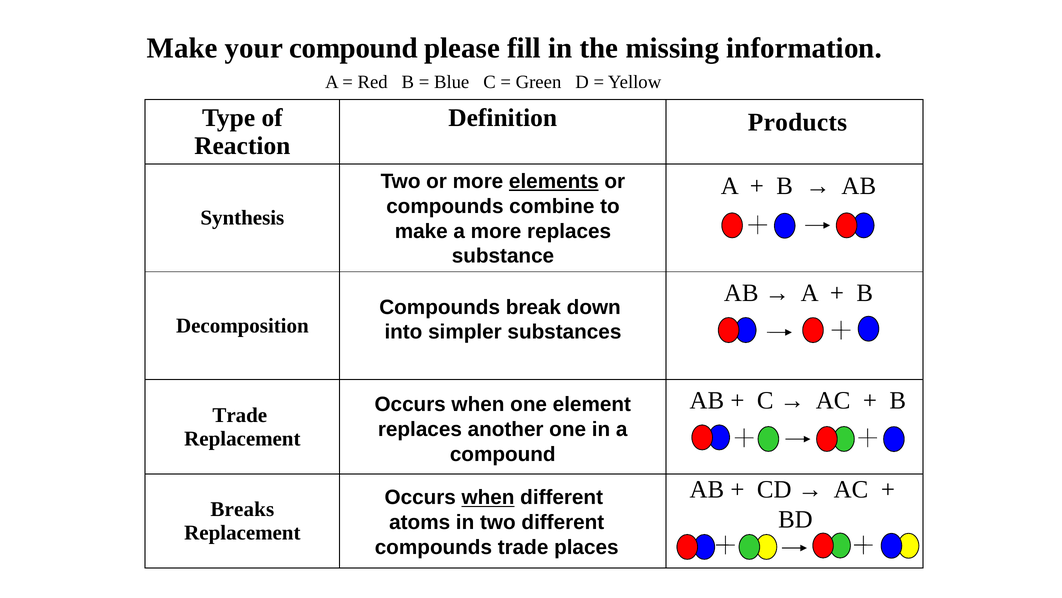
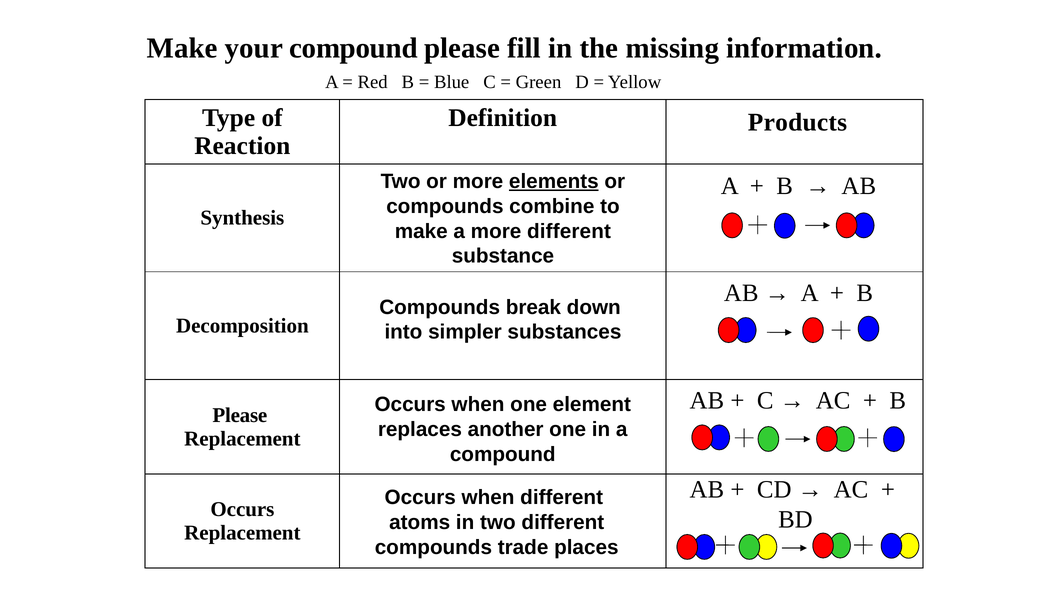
more replaces: replaces -> different (569, 231)
Trade: Trade -> Please (240, 415)
when underline: present -> none (488, 497)
Breaks: Breaks -> Occurs (242, 509)
